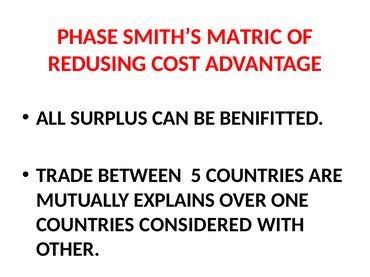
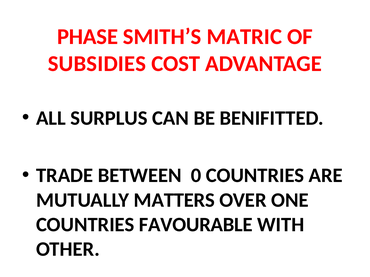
REDUSING: REDUSING -> SUBSIDIES (97, 64)
5: 5 -> 0 (196, 176)
EXPLAINS: EXPLAINS -> MATTERS (174, 200)
CONSIDERED: CONSIDERED -> FAVOURABLE (196, 225)
